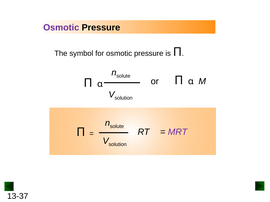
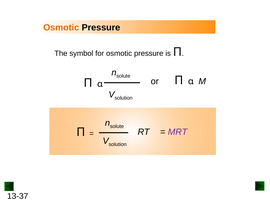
Osmotic colour: purple -> orange (61, 28)
